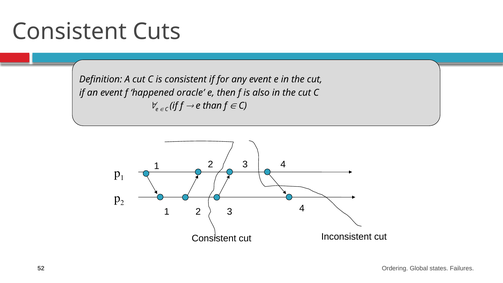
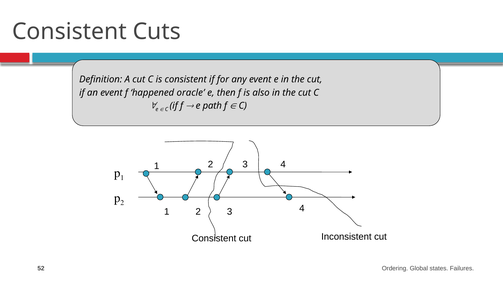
than: than -> path (212, 106)
